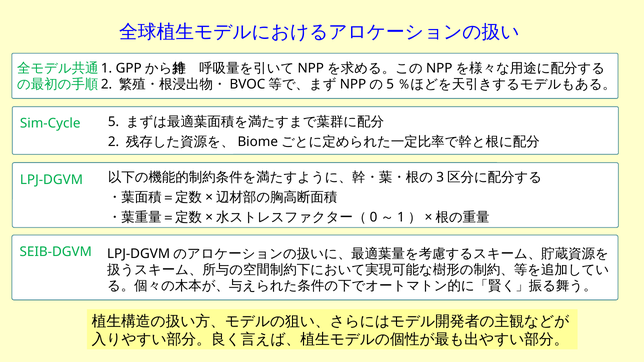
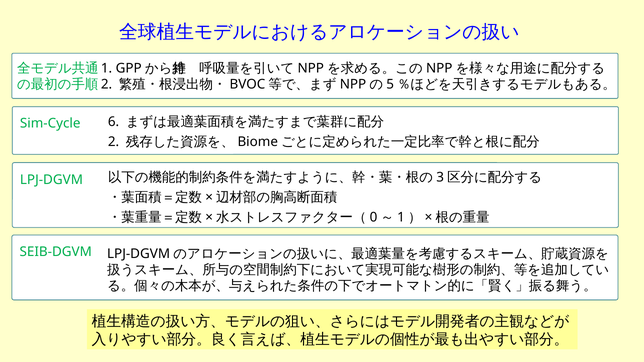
5: 5 -> 6 (114, 122)
